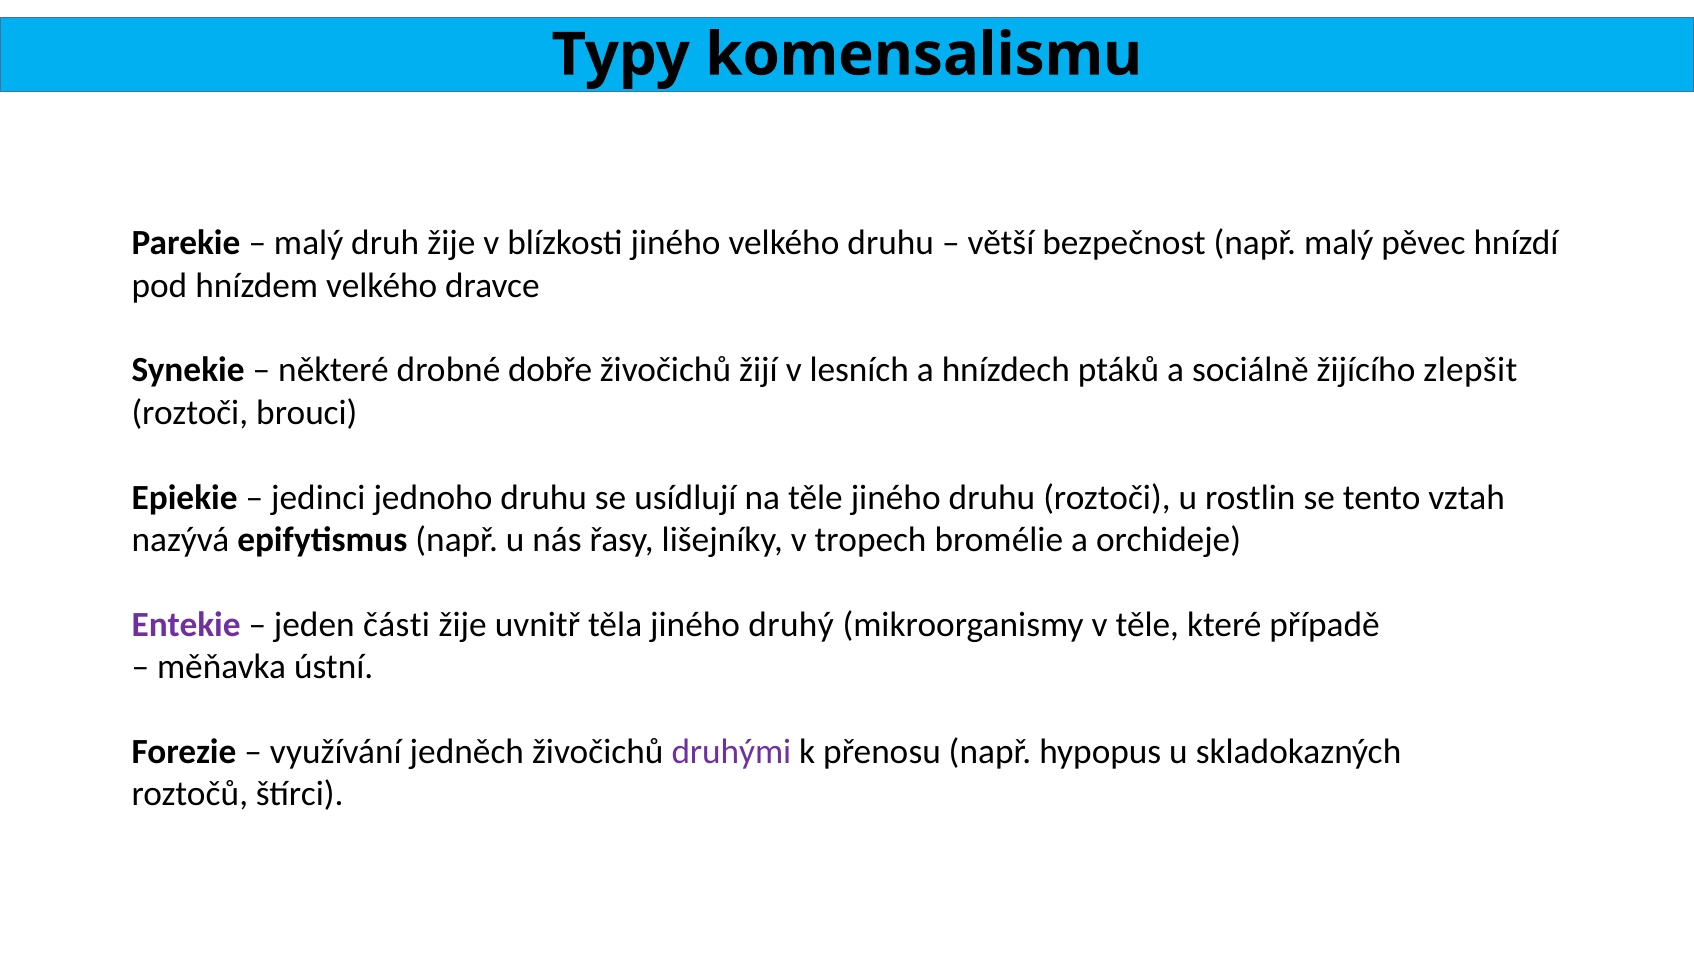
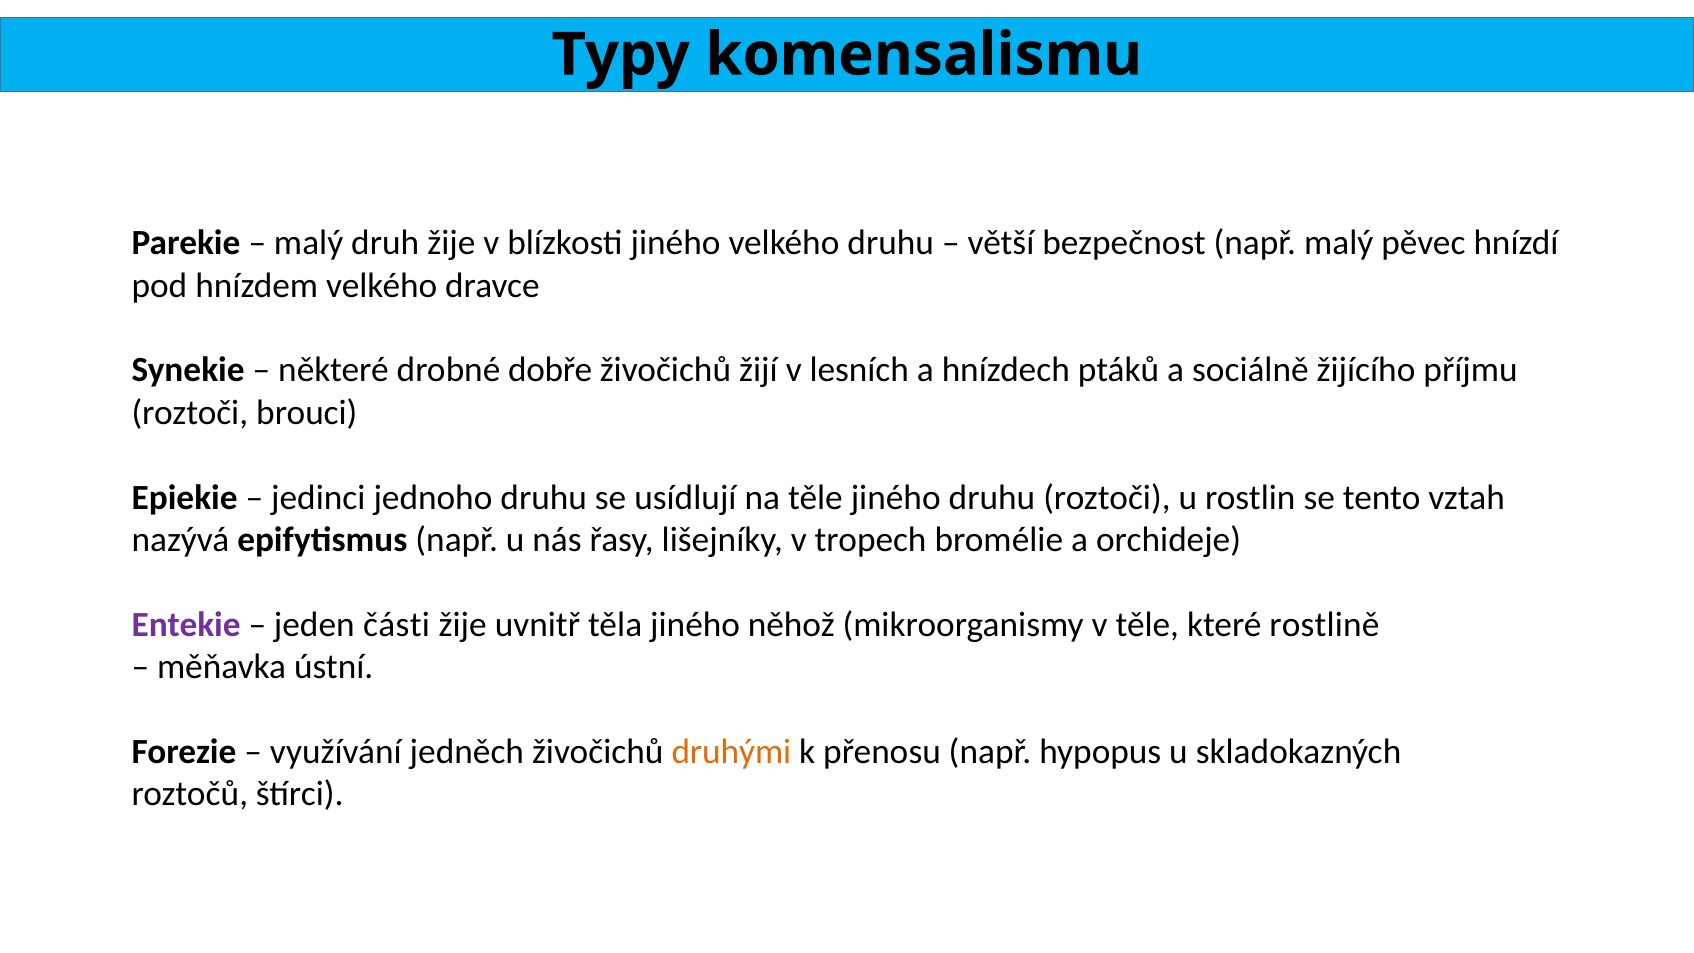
zlepšit: zlepšit -> příjmu (1471, 370)
druhý: druhý -> něhož (791, 624)
případě: případě -> rostlině (1324, 624)
druhými colour: purple -> orange (731, 751)
